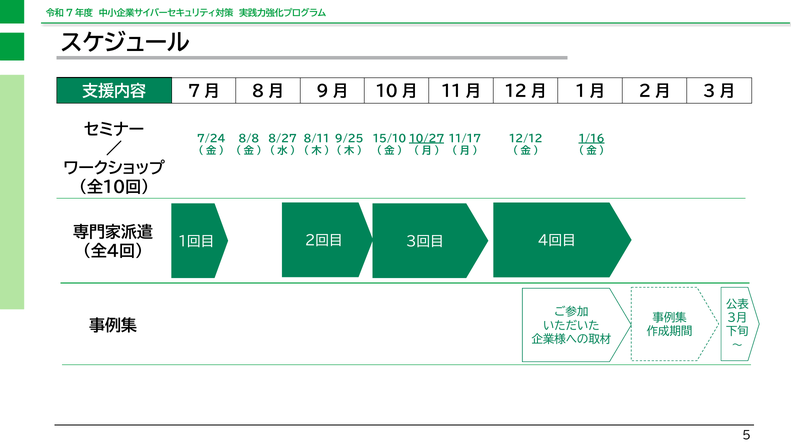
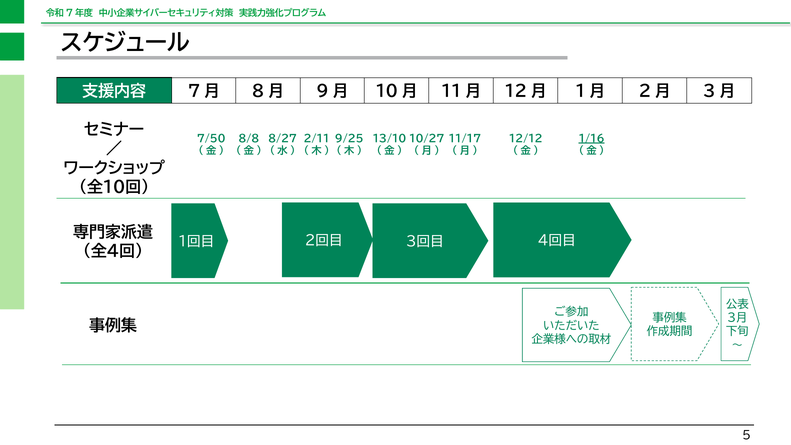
7/24: 7/24 -> 7/50 (211, 139)
8/11: 8/11 -> 2/11 (317, 139)
15/10: 15/10 -> 13/10 (389, 139)
10/27 underline: present -> none (427, 139)
